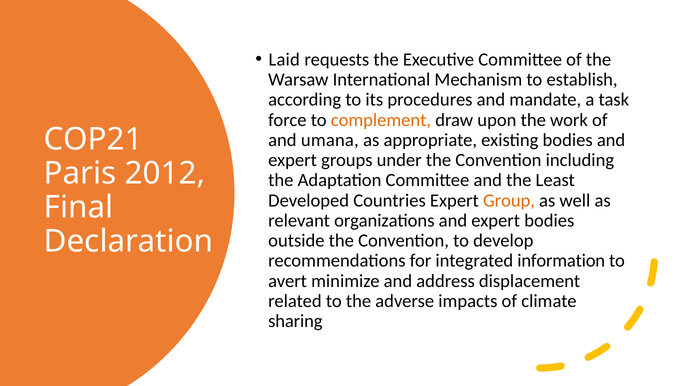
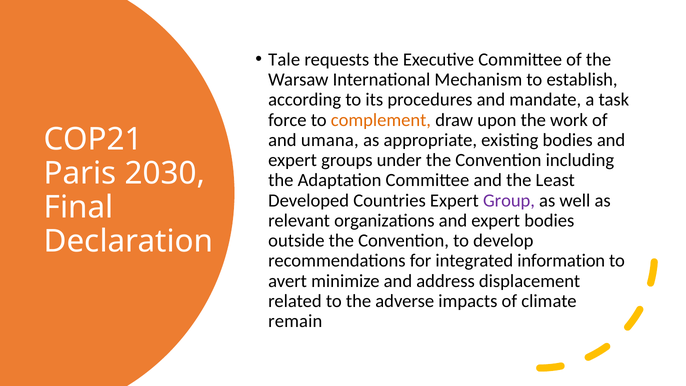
Laid: Laid -> Tale (284, 60)
2012: 2012 -> 2030 (165, 173)
Group colour: orange -> purple (509, 200)
sharing: sharing -> remain (295, 321)
